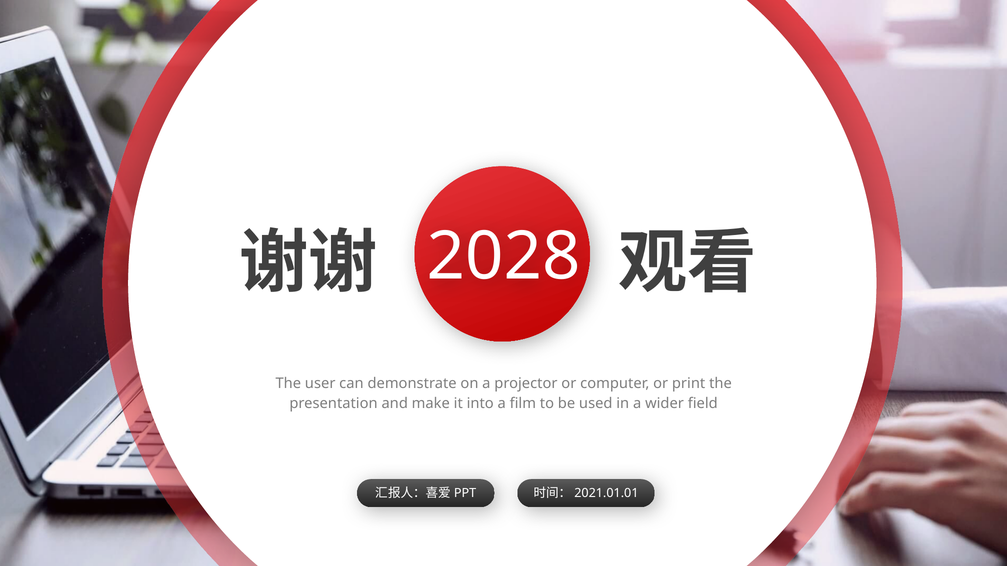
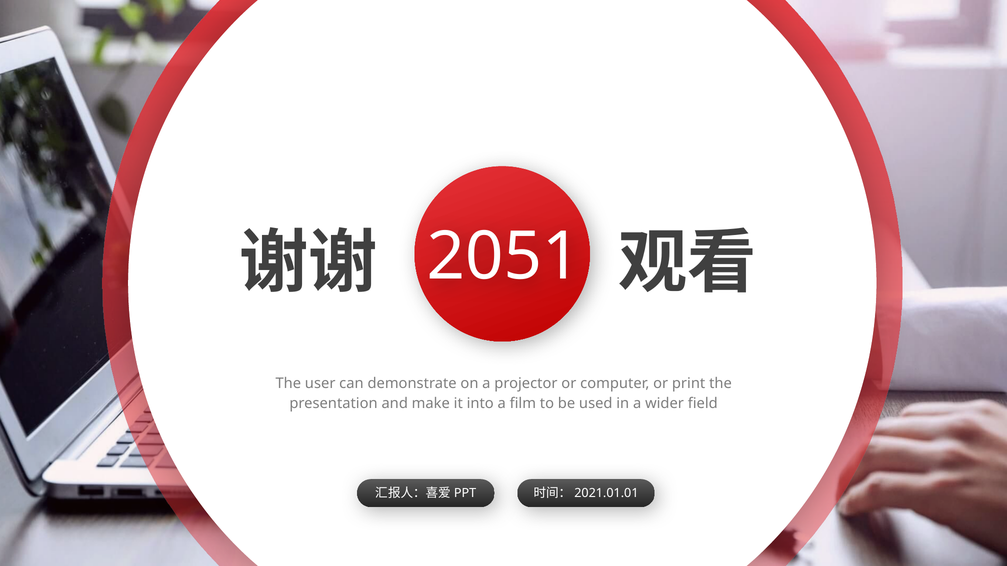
2028: 2028 -> 2051 (504, 257)
